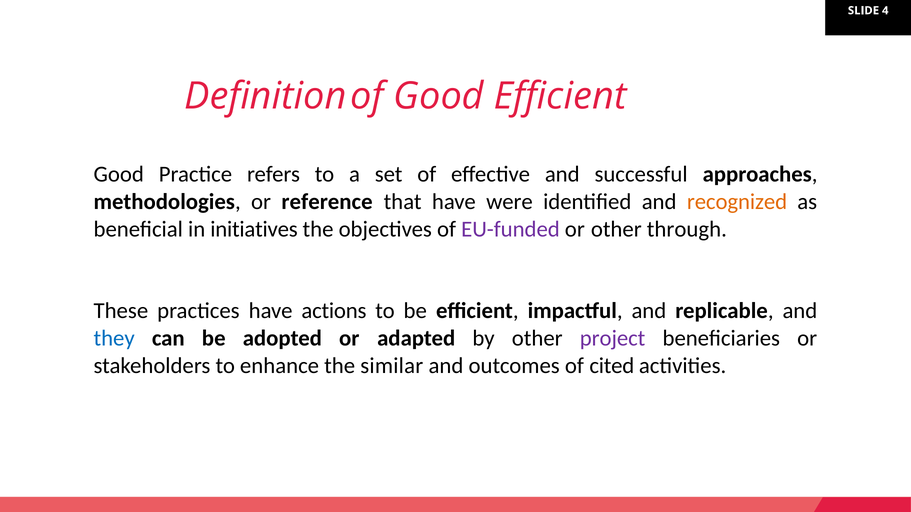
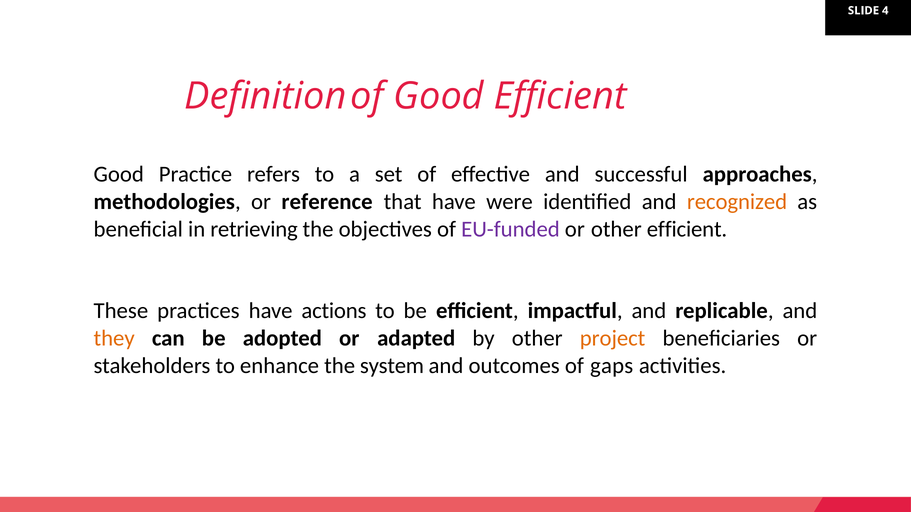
initiatives: initiatives -> retrieving (254, 229)
other through: through -> efficient (687, 229)
they colour: blue -> orange (114, 339)
project colour: purple -> orange (613, 339)
similar: similar -> system (392, 366)
cited: cited -> gaps (612, 366)
